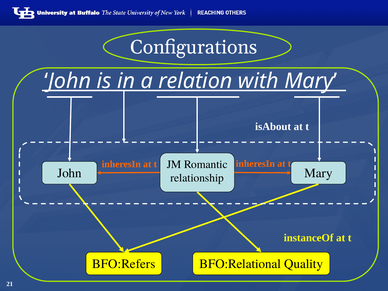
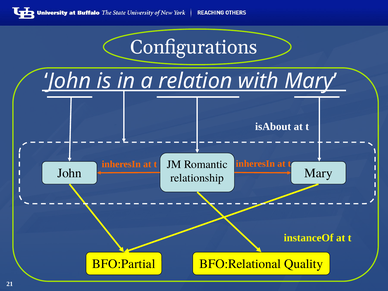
BFO:Refers: BFO:Refers -> BFO:Partial (124, 264)
